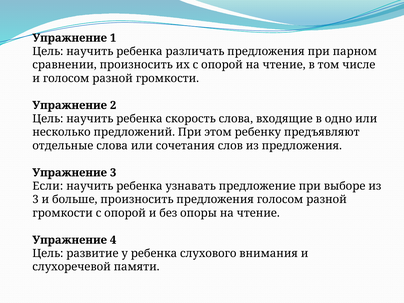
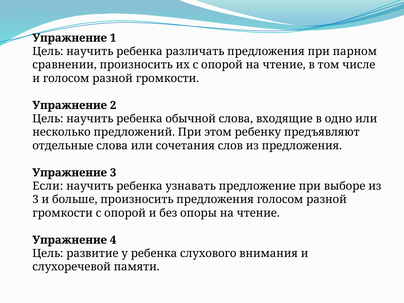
скорость: скорость -> обычной (191, 119)
